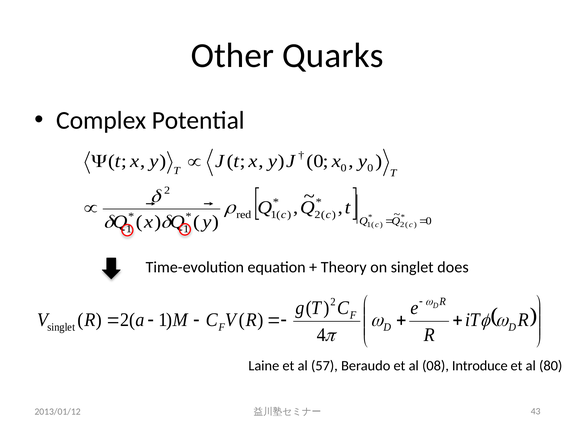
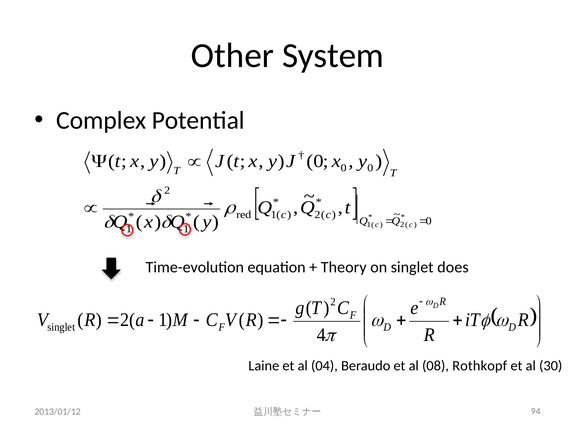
Quarks: Quarks -> System (333, 56)
57: 57 -> 04 (324, 366)
Introduce: Introduce -> Rothkopf (480, 366)
80: 80 -> 30 (551, 366)
43: 43 -> 94 (536, 412)
